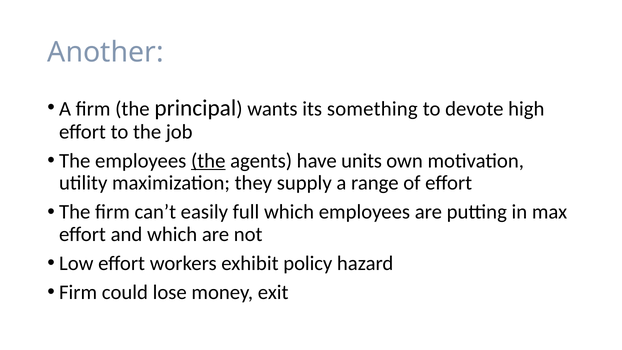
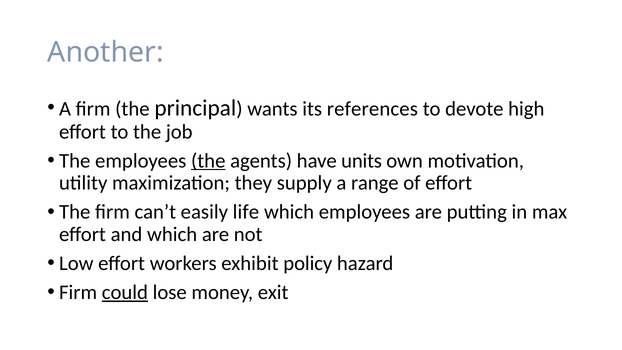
something: something -> references (372, 109)
full: full -> life (246, 212)
could underline: none -> present (125, 292)
